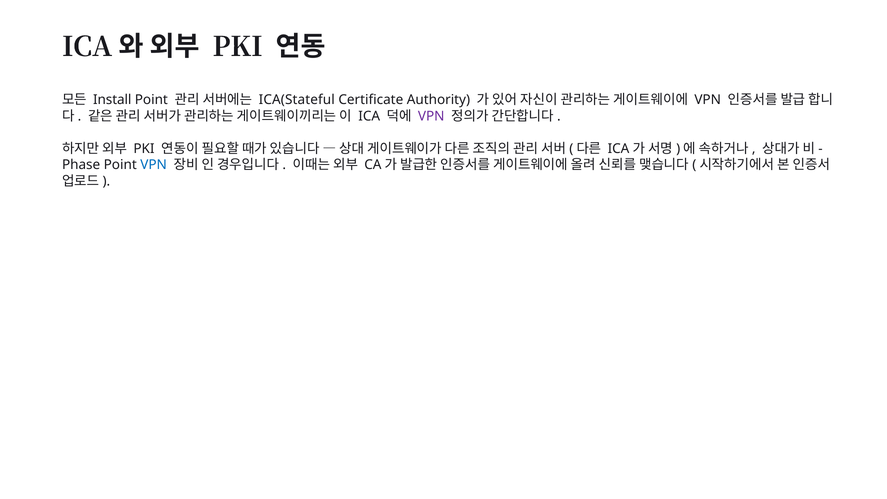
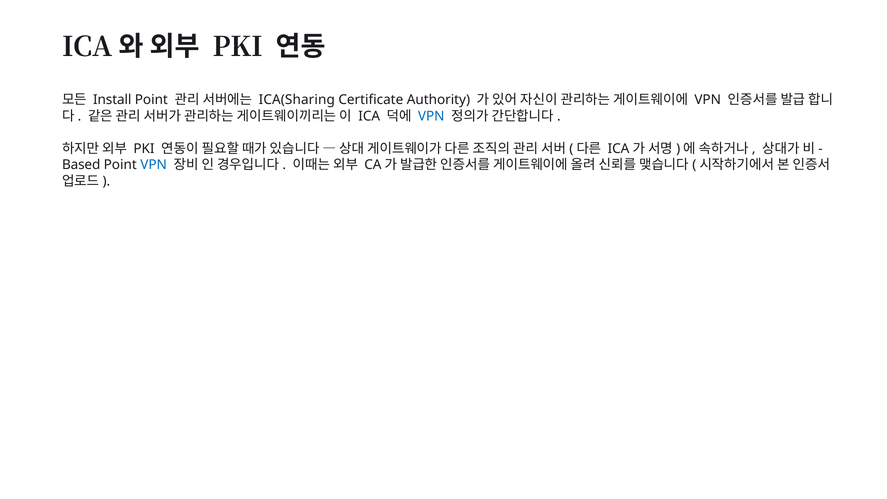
ICA(Stateful: ICA(Stateful -> ICA(Sharing (297, 100)
VPN colour: purple -> blue (431, 116)
Phase: Phase -> Based (81, 165)
